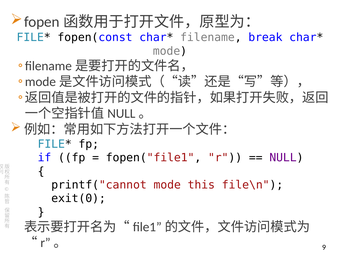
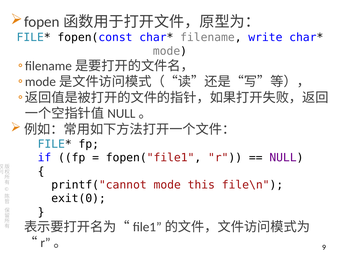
break: break -> write (265, 37)
